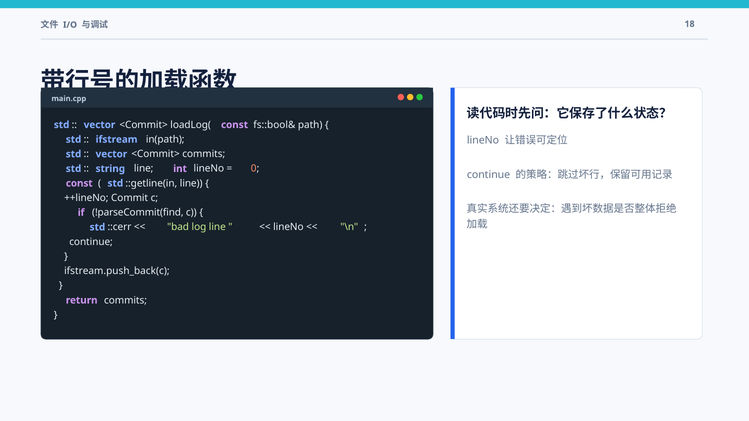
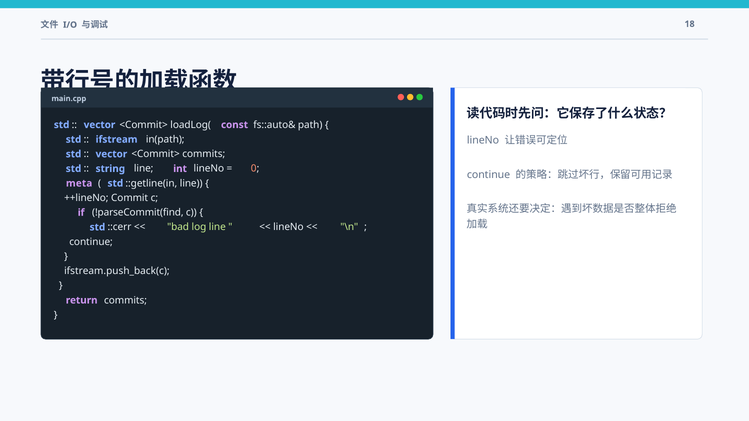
fs::bool&: fs::bool& -> fs::auto& (274, 125)
const: const -> meta (79, 183)
